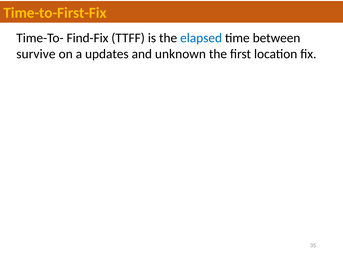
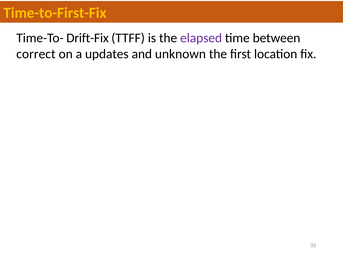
Find-Fix: Find-Fix -> Drift-Fix (88, 38)
elapsed colour: blue -> purple (201, 38)
survive: survive -> correct (36, 54)
